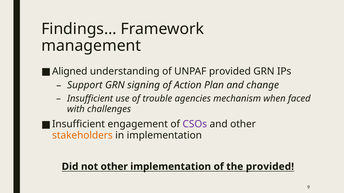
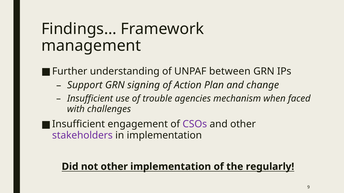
Aligned: Aligned -> Further (70, 72)
UNPAF provided: provided -> between (230, 72)
stakeholders colour: orange -> purple (82, 136)
the provided: provided -> regularly (270, 167)
